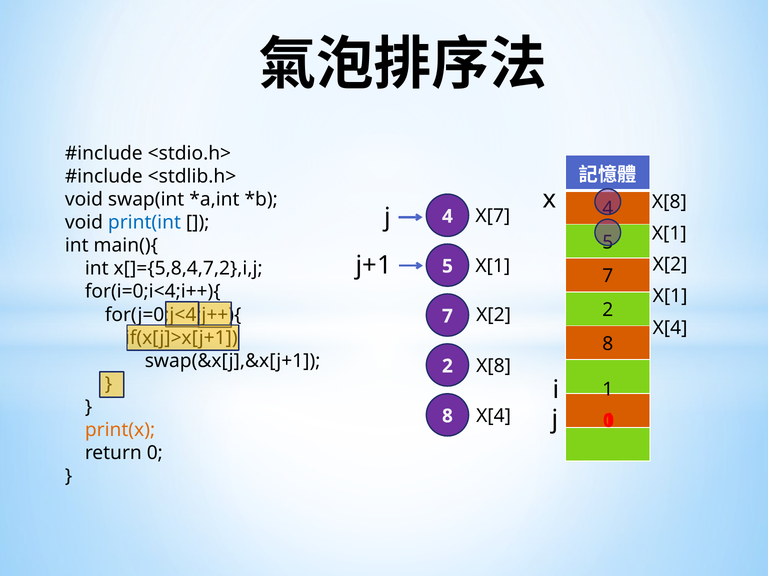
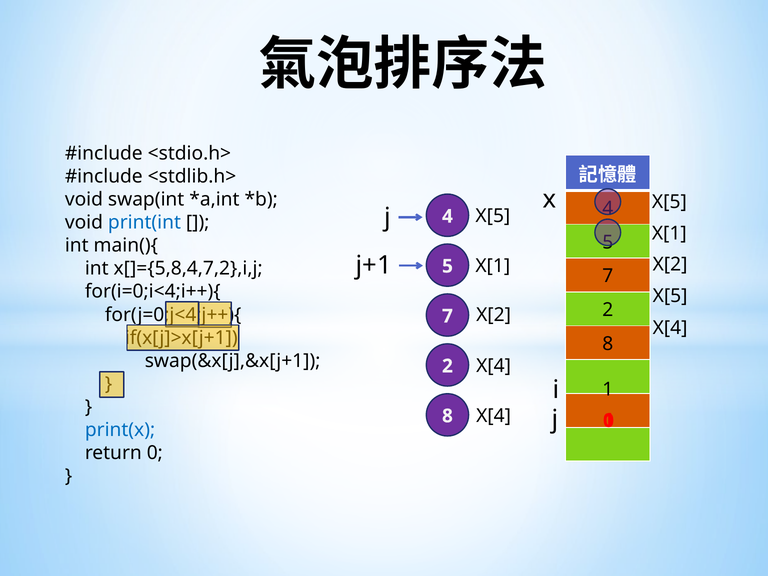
X[8: X[8 -> X[5 (669, 202)
X[7: X[7 -> X[5 (493, 216)
X[1: X[1 -> X[5 (670, 296)
X[8: X[8 -> X[4 (494, 366)
print(x colour: orange -> blue (120, 430)
